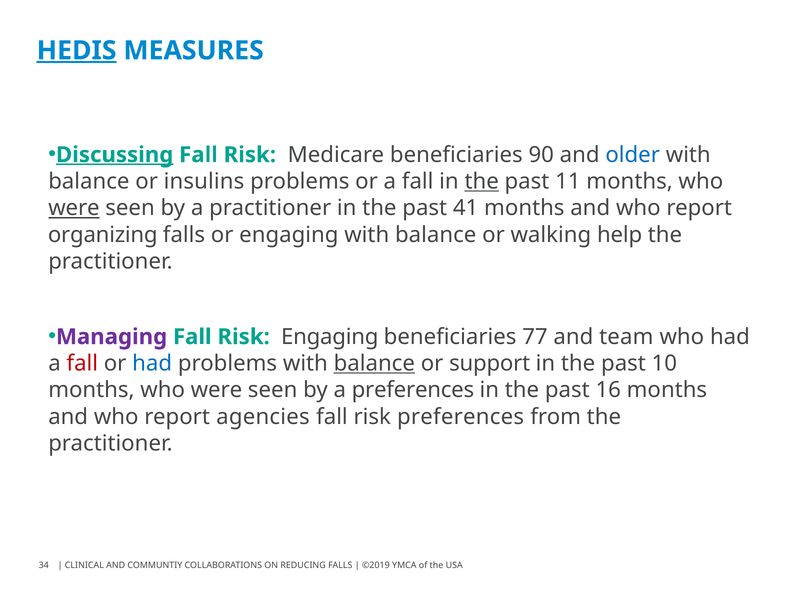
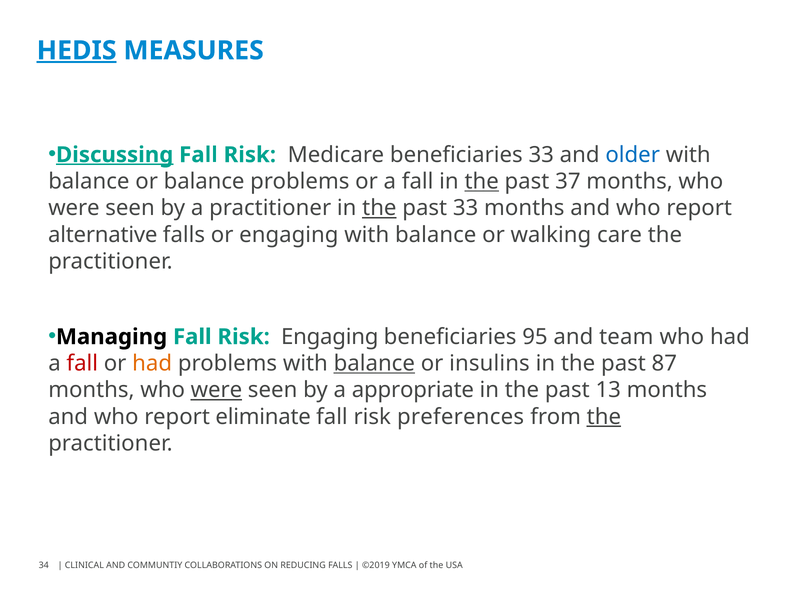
beneficiaries 90: 90 -> 33 (541, 155)
or insulins: insulins -> balance (204, 182)
11: 11 -> 37 (568, 182)
were underline: present -> none (74, 208)
the underline: none -> present (379, 208)
past 41: 41 -> 33 (466, 208)
organizing: organizing -> alternative (103, 235)
help: help -> care (620, 235)
Managing colour: purple -> black (112, 337)
77: 77 -> 95 (535, 337)
had colour: blue -> orange (152, 364)
support: support -> insulins (489, 364)
10: 10 -> 87 (664, 364)
were underline: none -> present (216, 390)
a preferences: preferences -> appropriate (413, 390)
16: 16 -> 13 (608, 390)
agencies: agencies -> eliminate (263, 417)
the underline: none -> present (604, 417)
